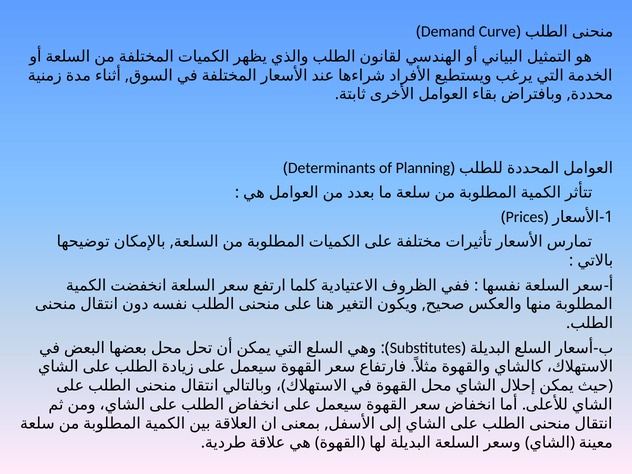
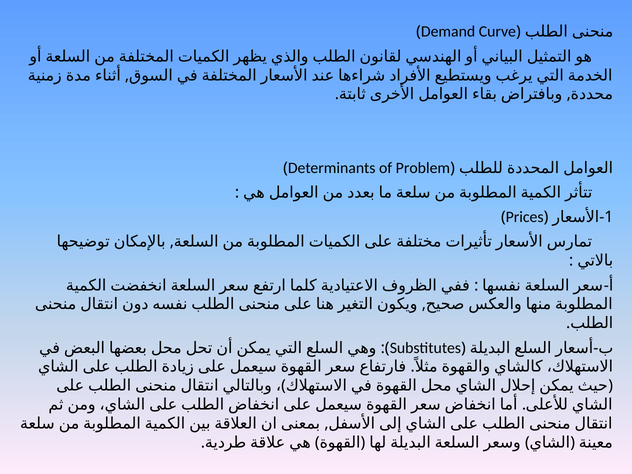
Planning: Planning -> Problem (423, 168)
